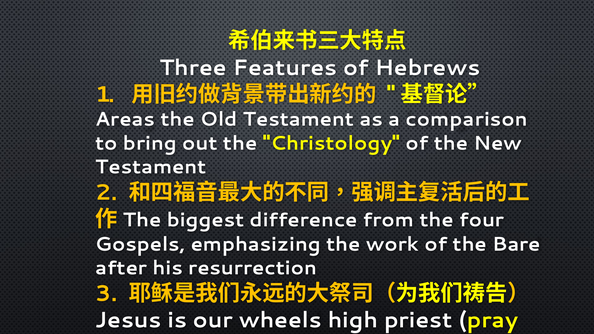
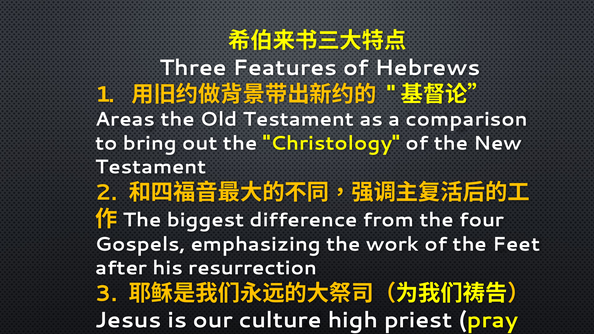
Bare: Bare -> Feet (516, 244)
wheels: wheels -> culture (280, 320)
